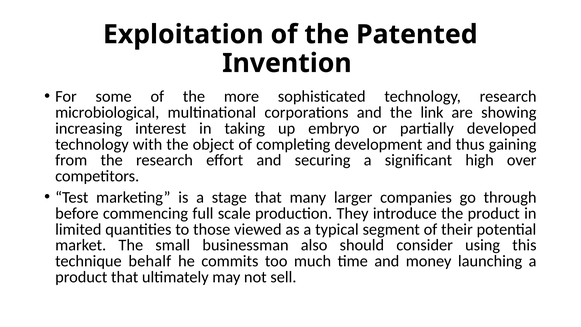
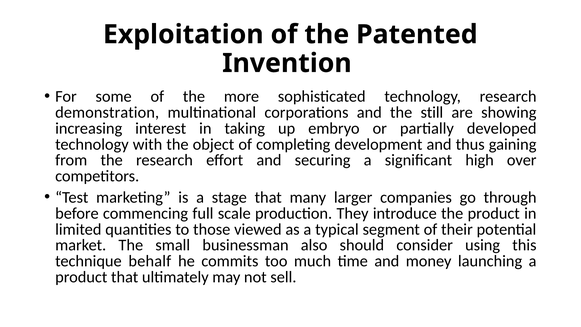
microbiological: microbiological -> demonstration (107, 112)
link: link -> still (432, 112)
